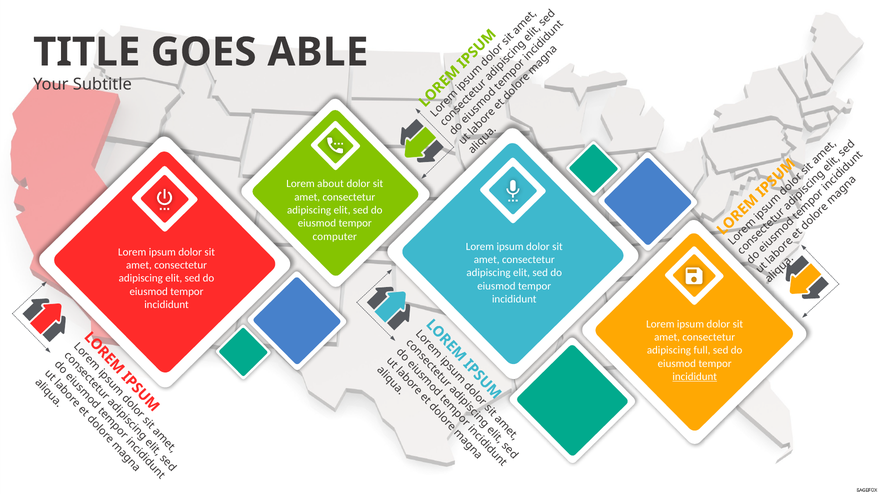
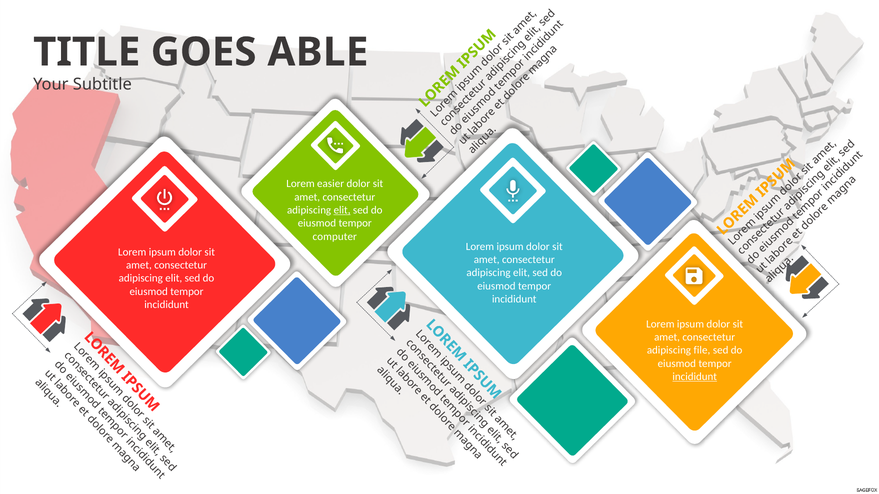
about: about -> easier (331, 184)
elit underline: none -> present (342, 210)
full: full -> file (702, 351)
